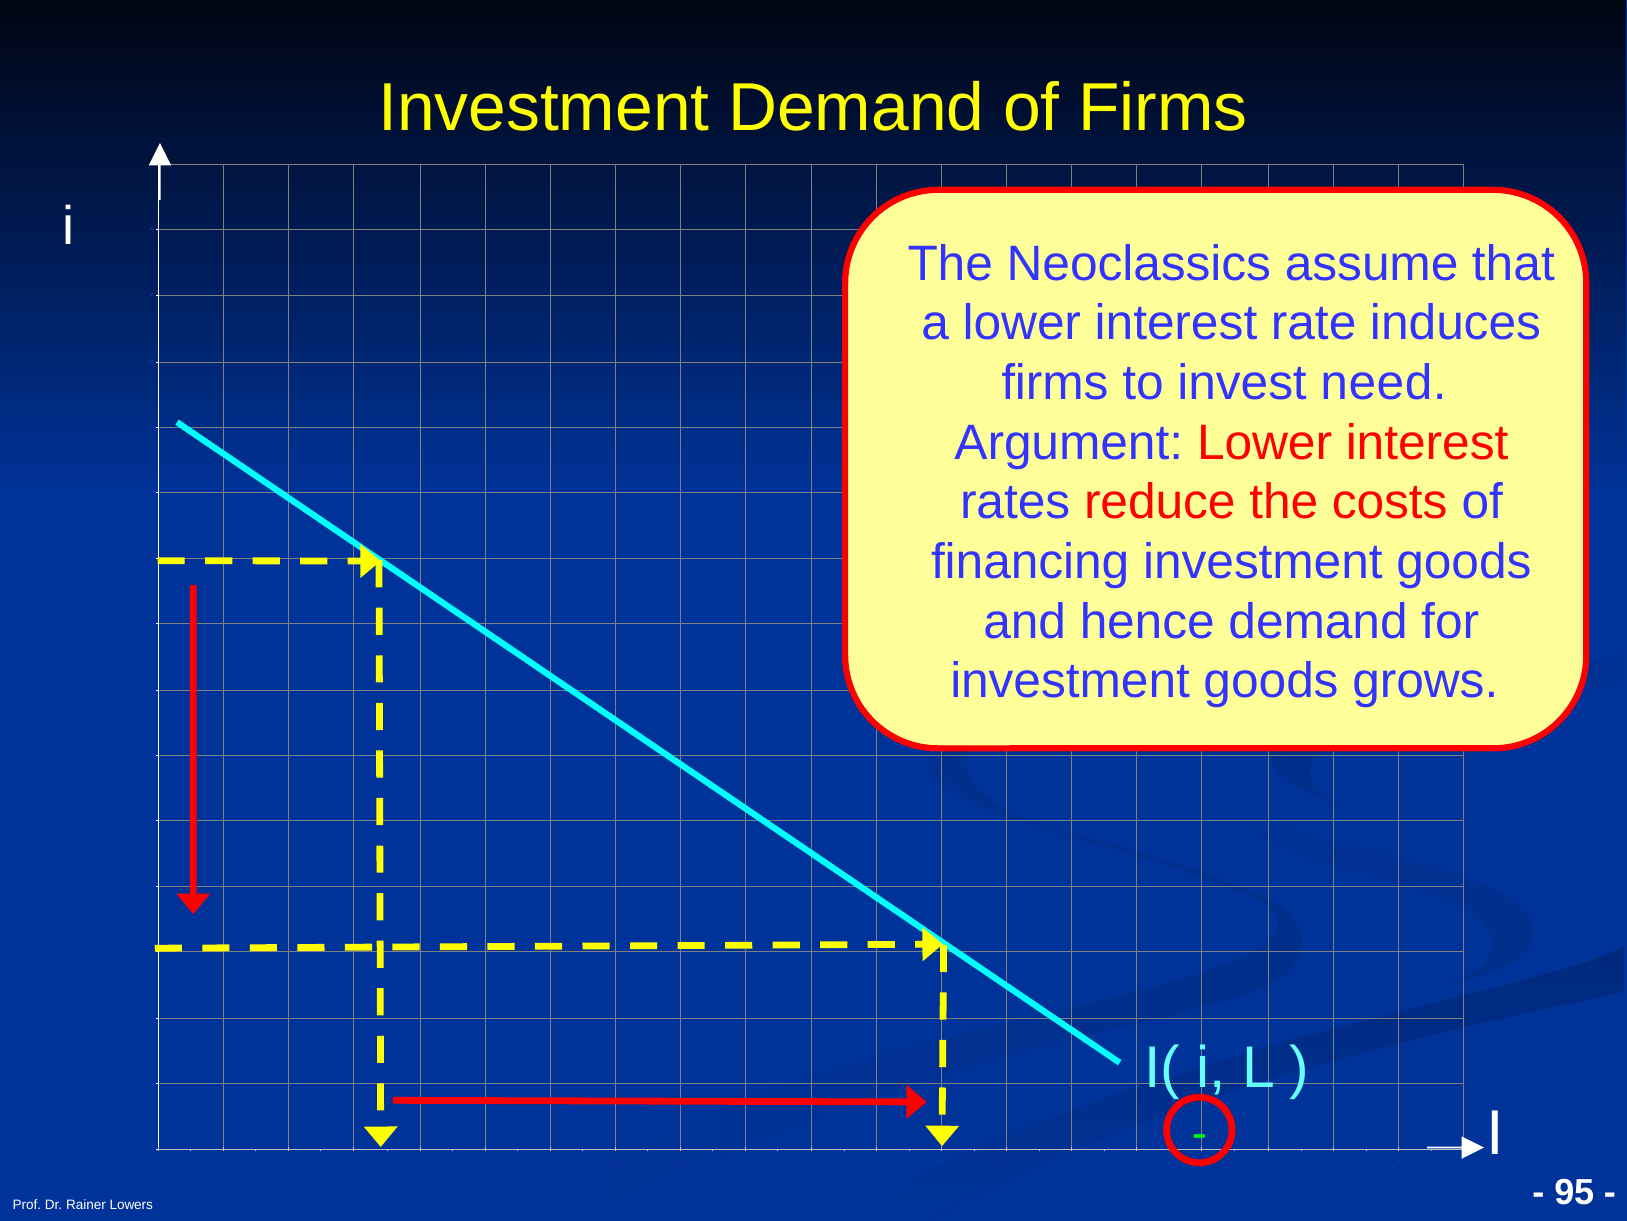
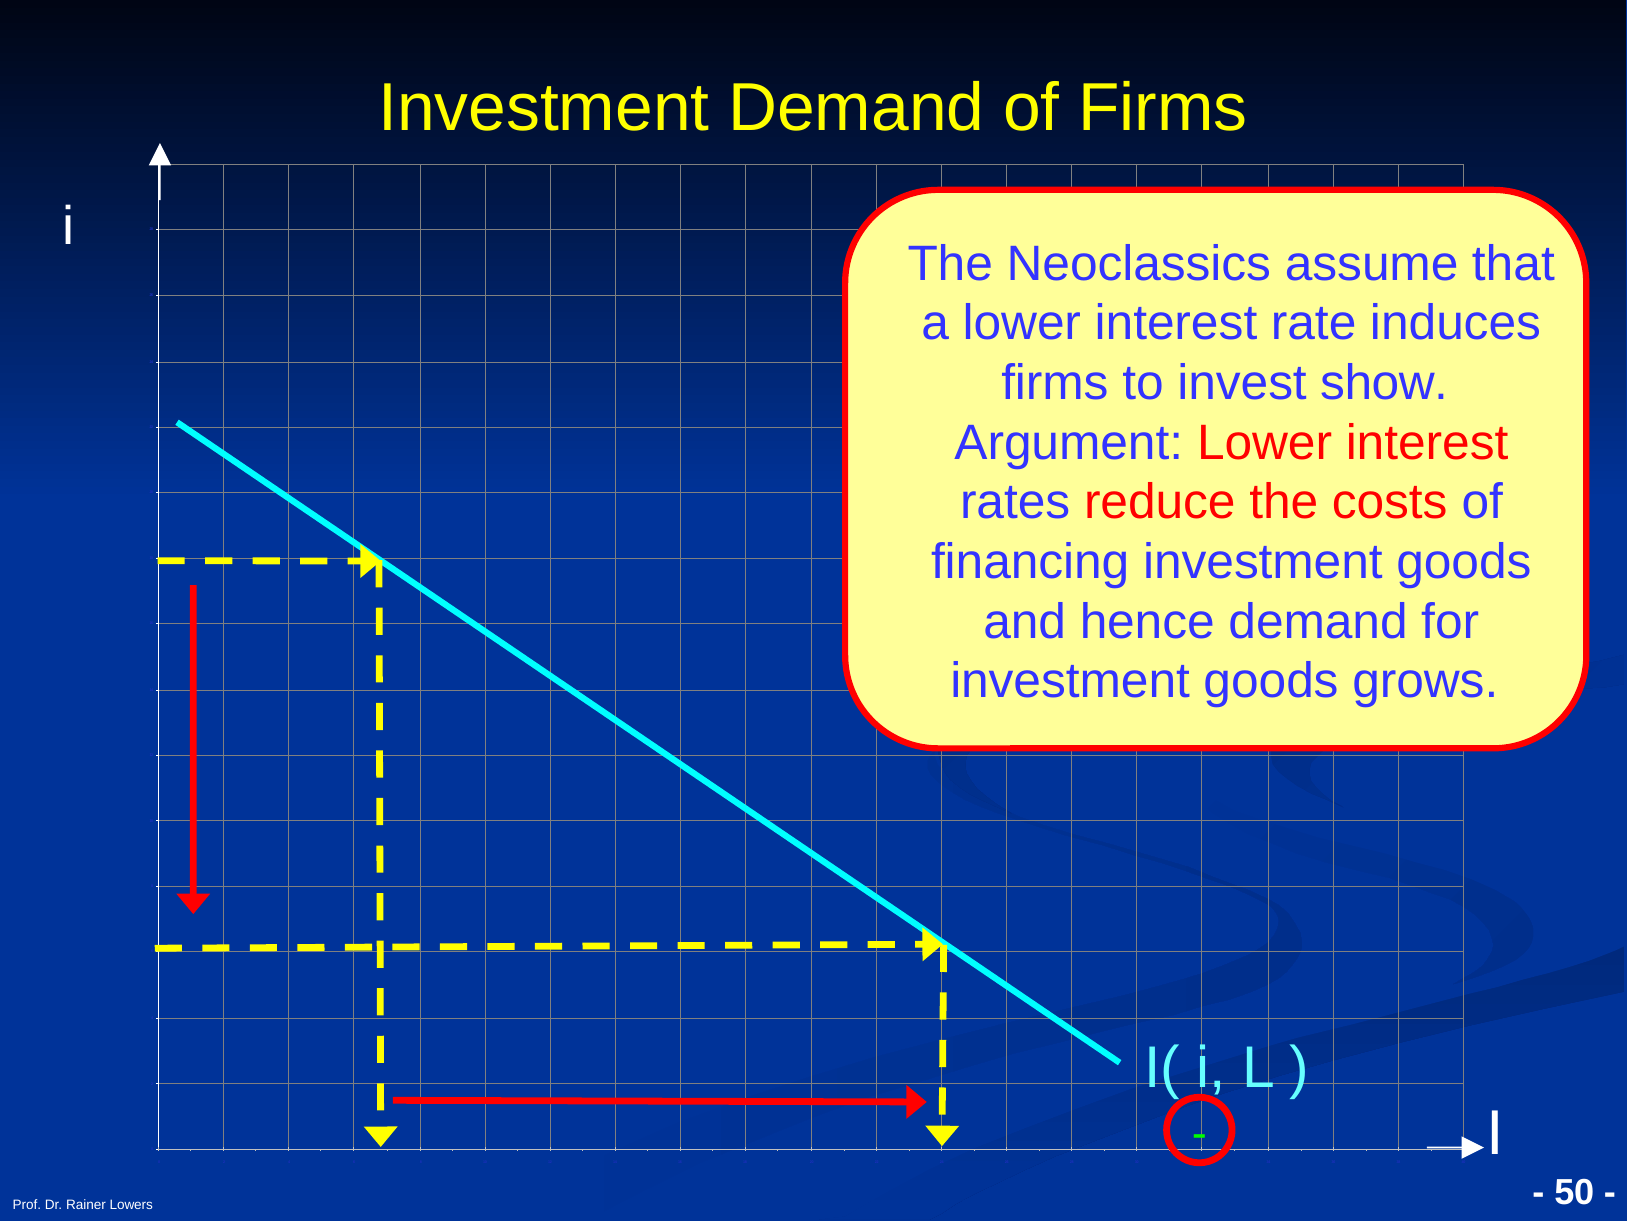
need: need -> show (1384, 383)
95: 95 -> 50 (1574, 1192)
